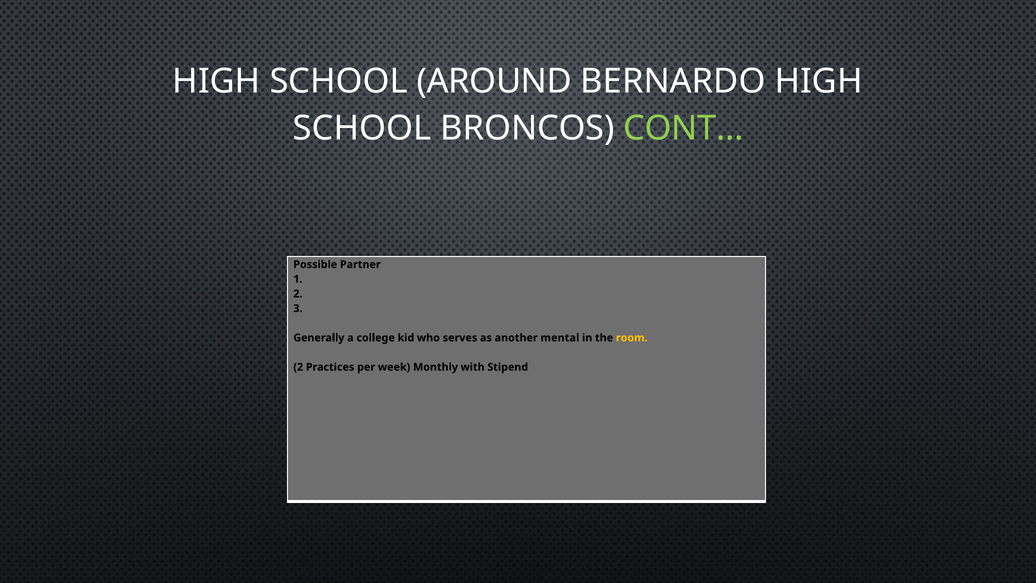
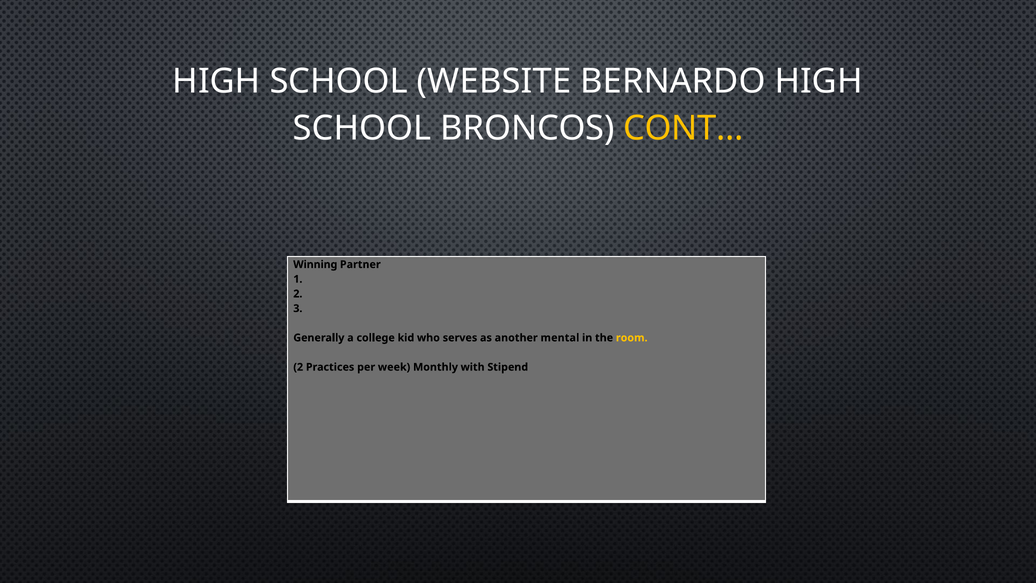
AROUND: AROUND -> WEBSITE (494, 81)
CONT… colour: light green -> yellow (683, 128)
Possible: Possible -> Winning (315, 264)
